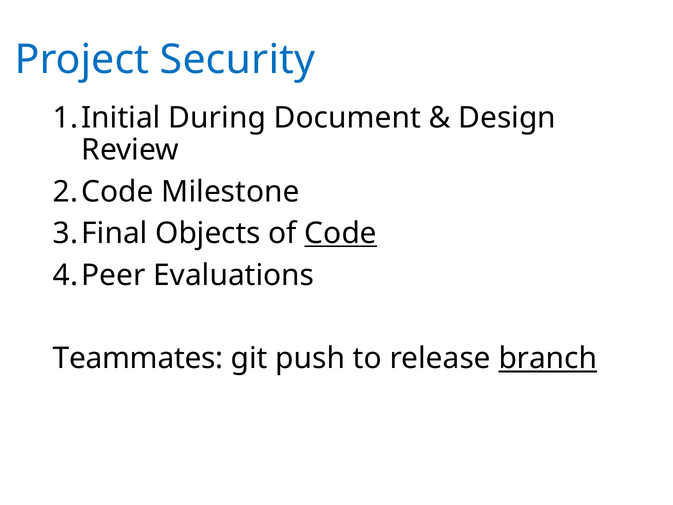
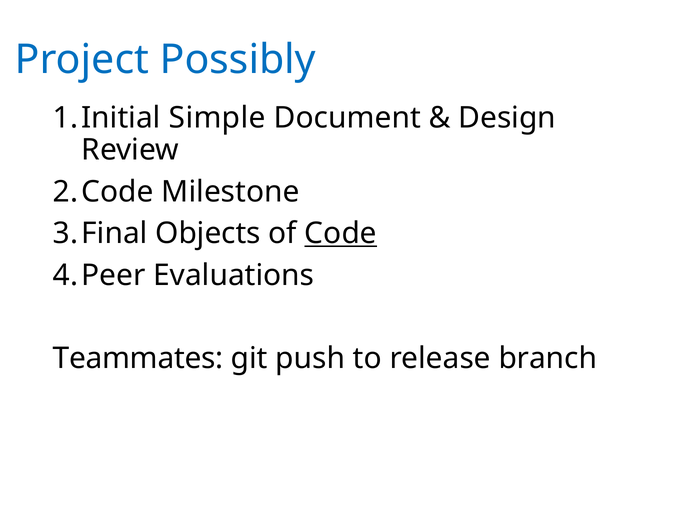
Security: Security -> Possibly (238, 60)
During: During -> Simple (217, 118)
branch underline: present -> none (548, 358)
